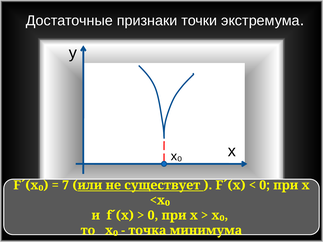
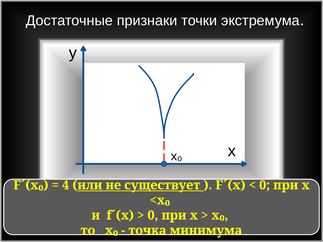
7: 7 -> 4 (66, 185)
